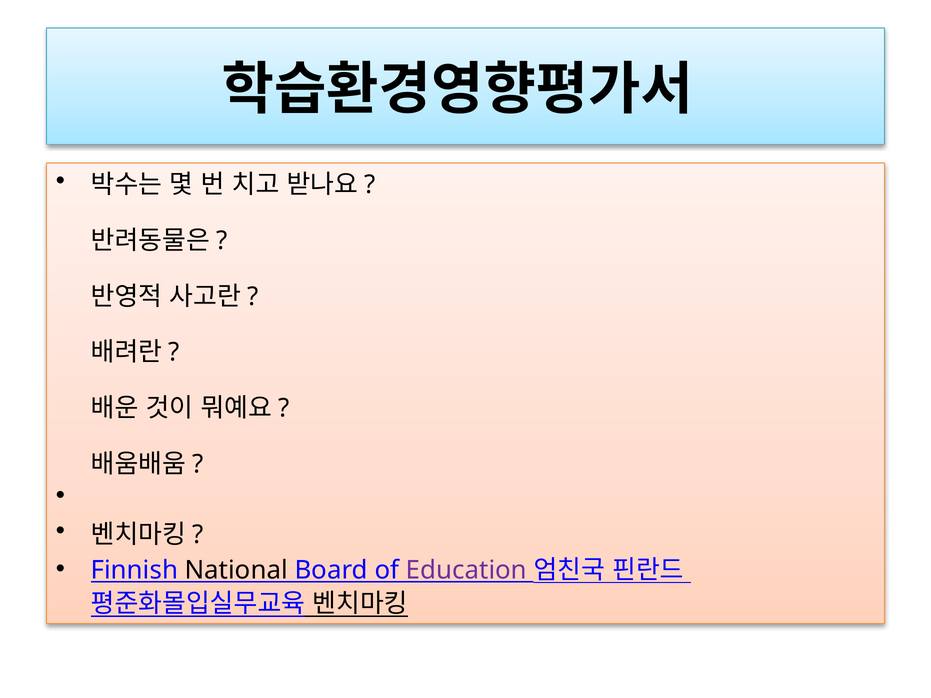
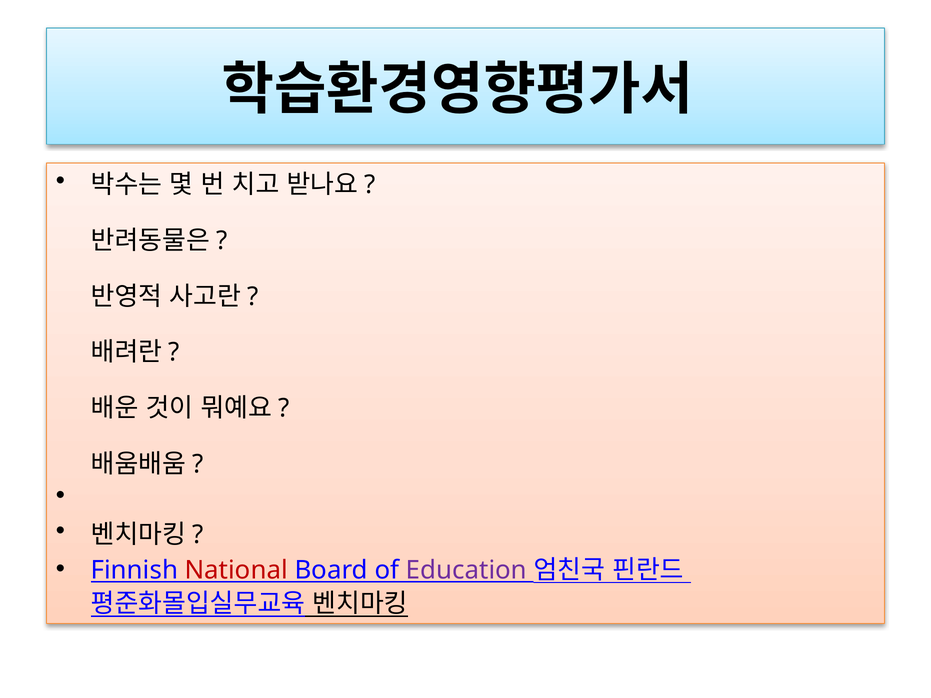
National colour: black -> red (236, 570)
